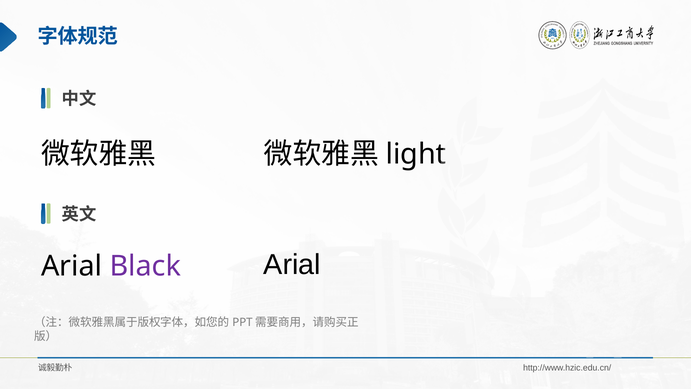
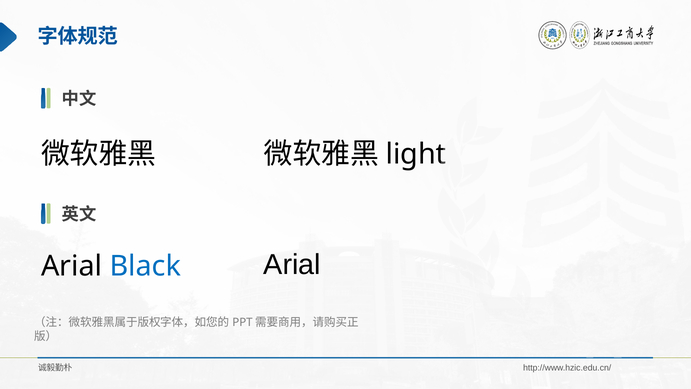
Black colour: purple -> blue (145, 266)
